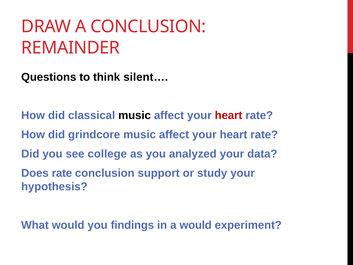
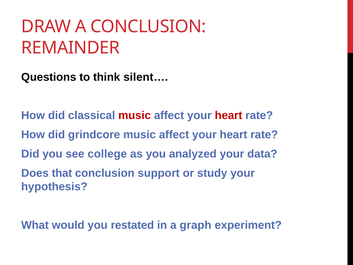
music colour: black -> red (135, 115)
Does rate: rate -> that (62, 173)
findings: findings -> restated (132, 225)
a would: would -> graph (196, 225)
